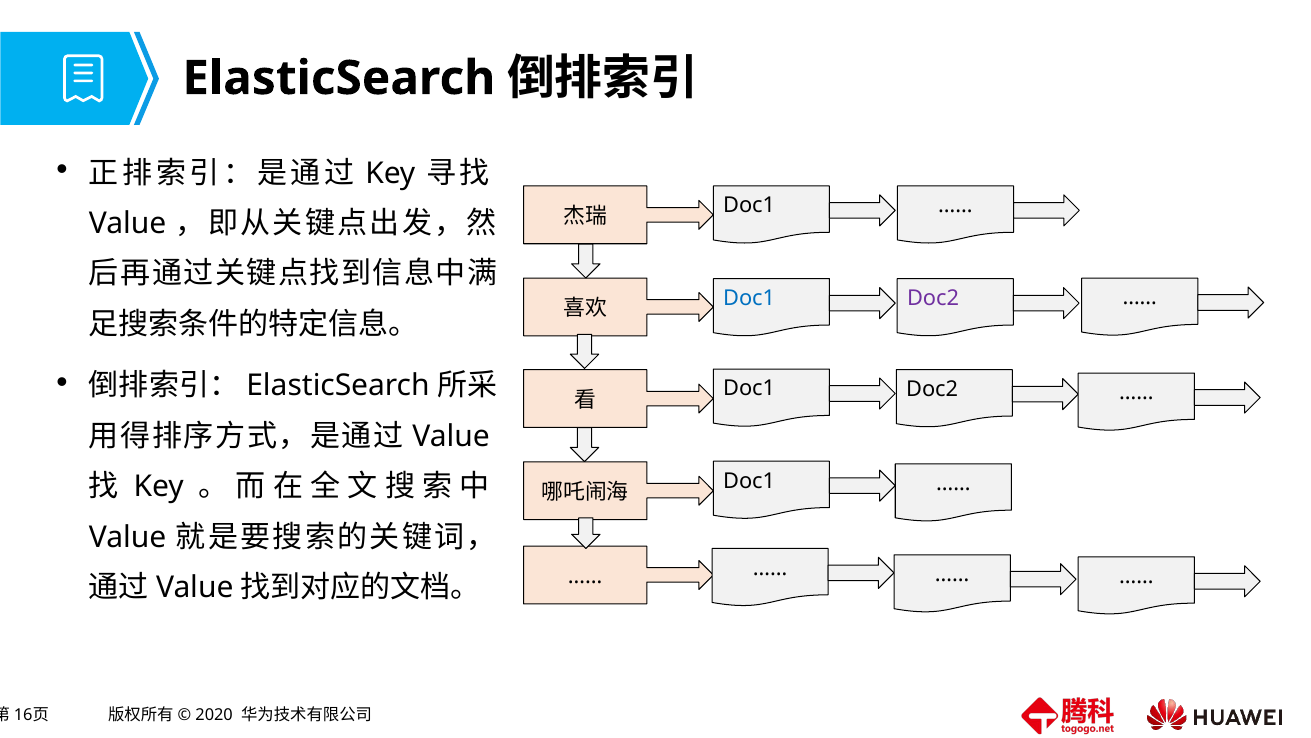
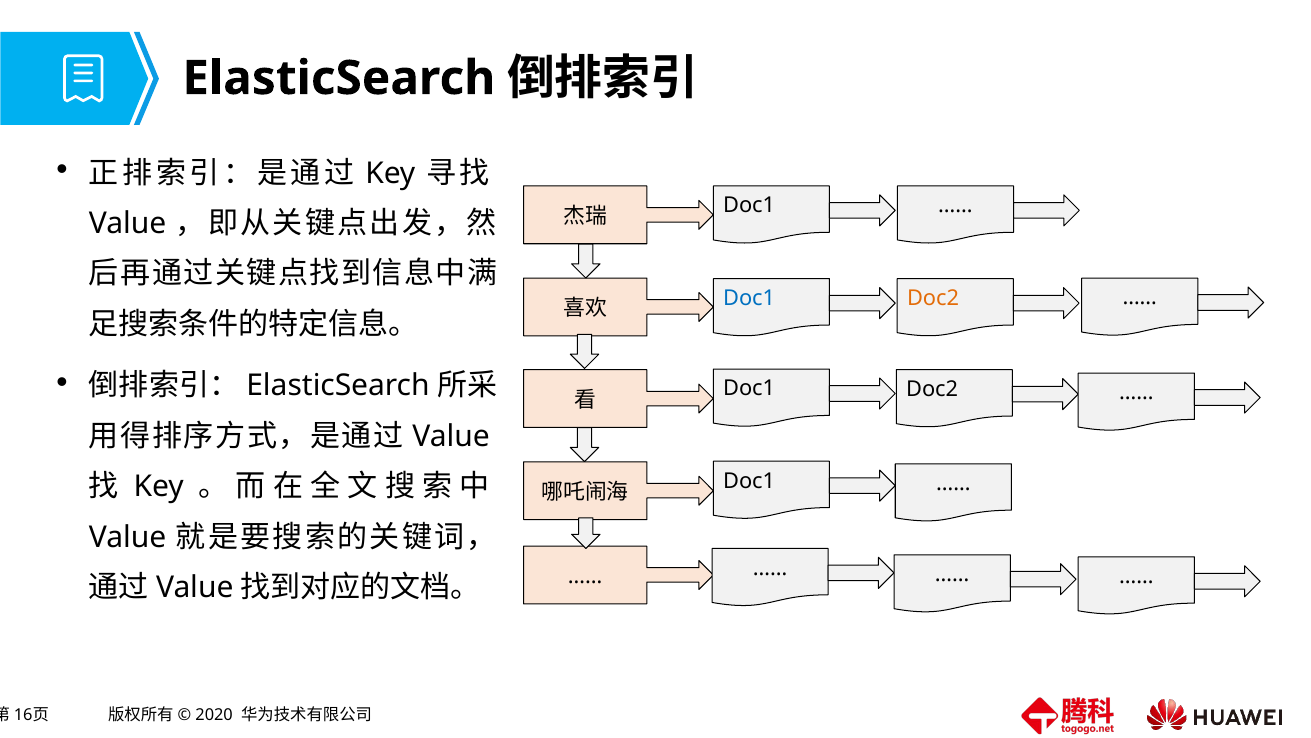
Doc2 colour: purple -> orange (933, 298)
